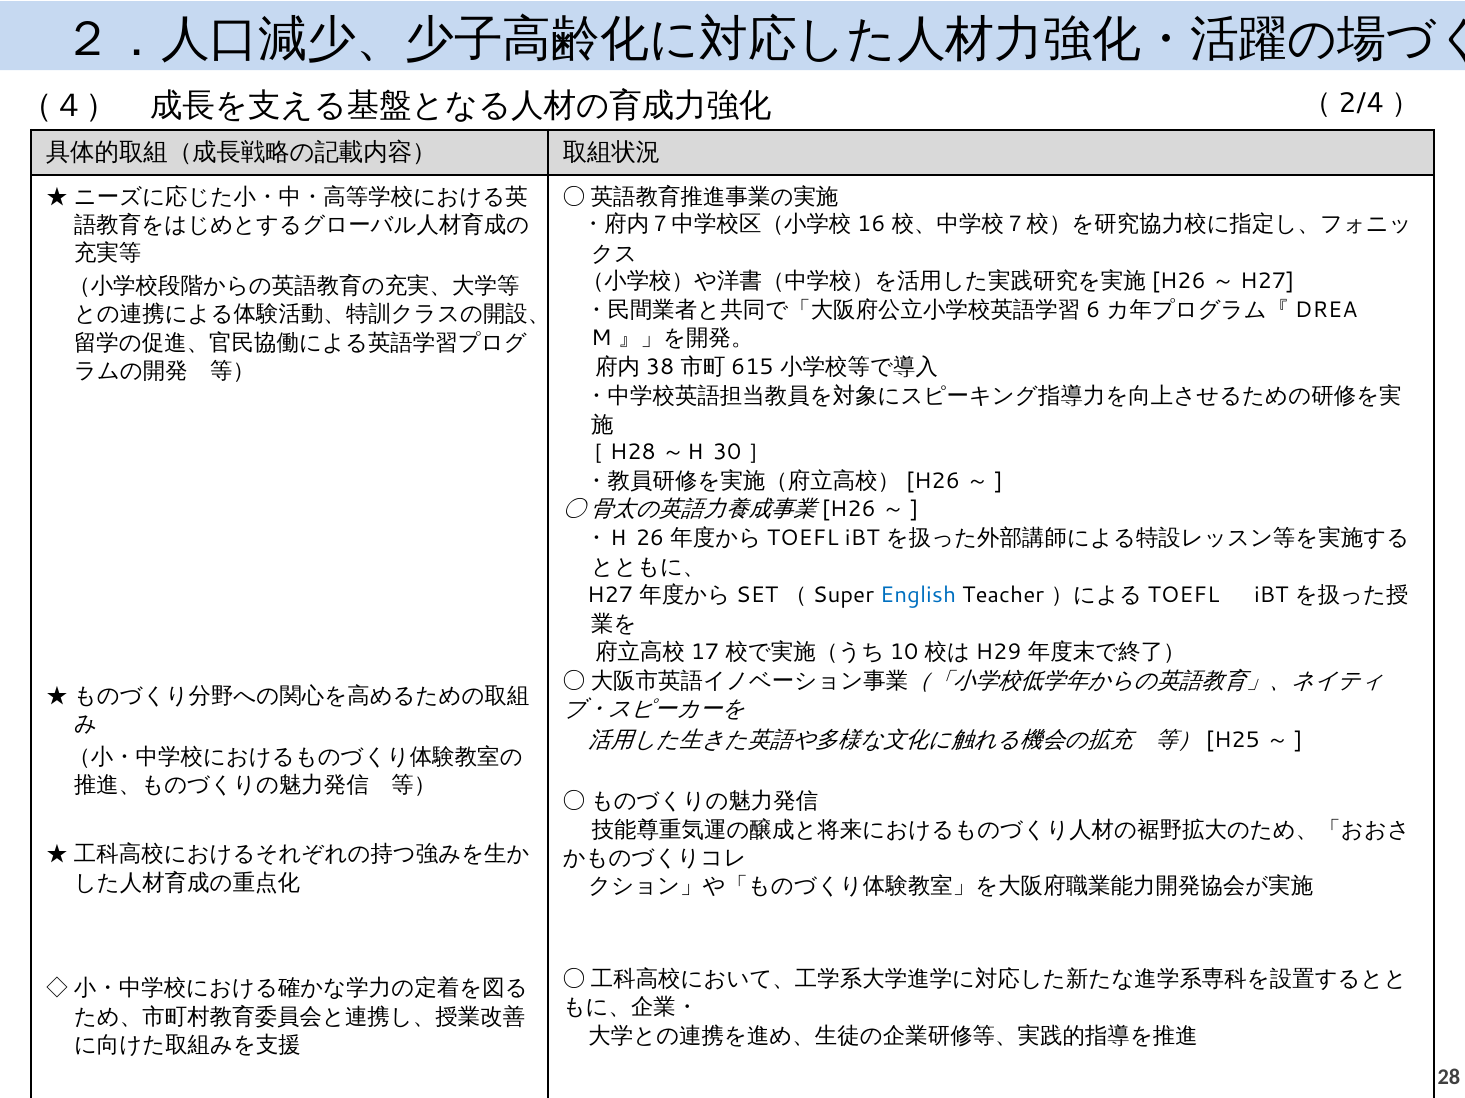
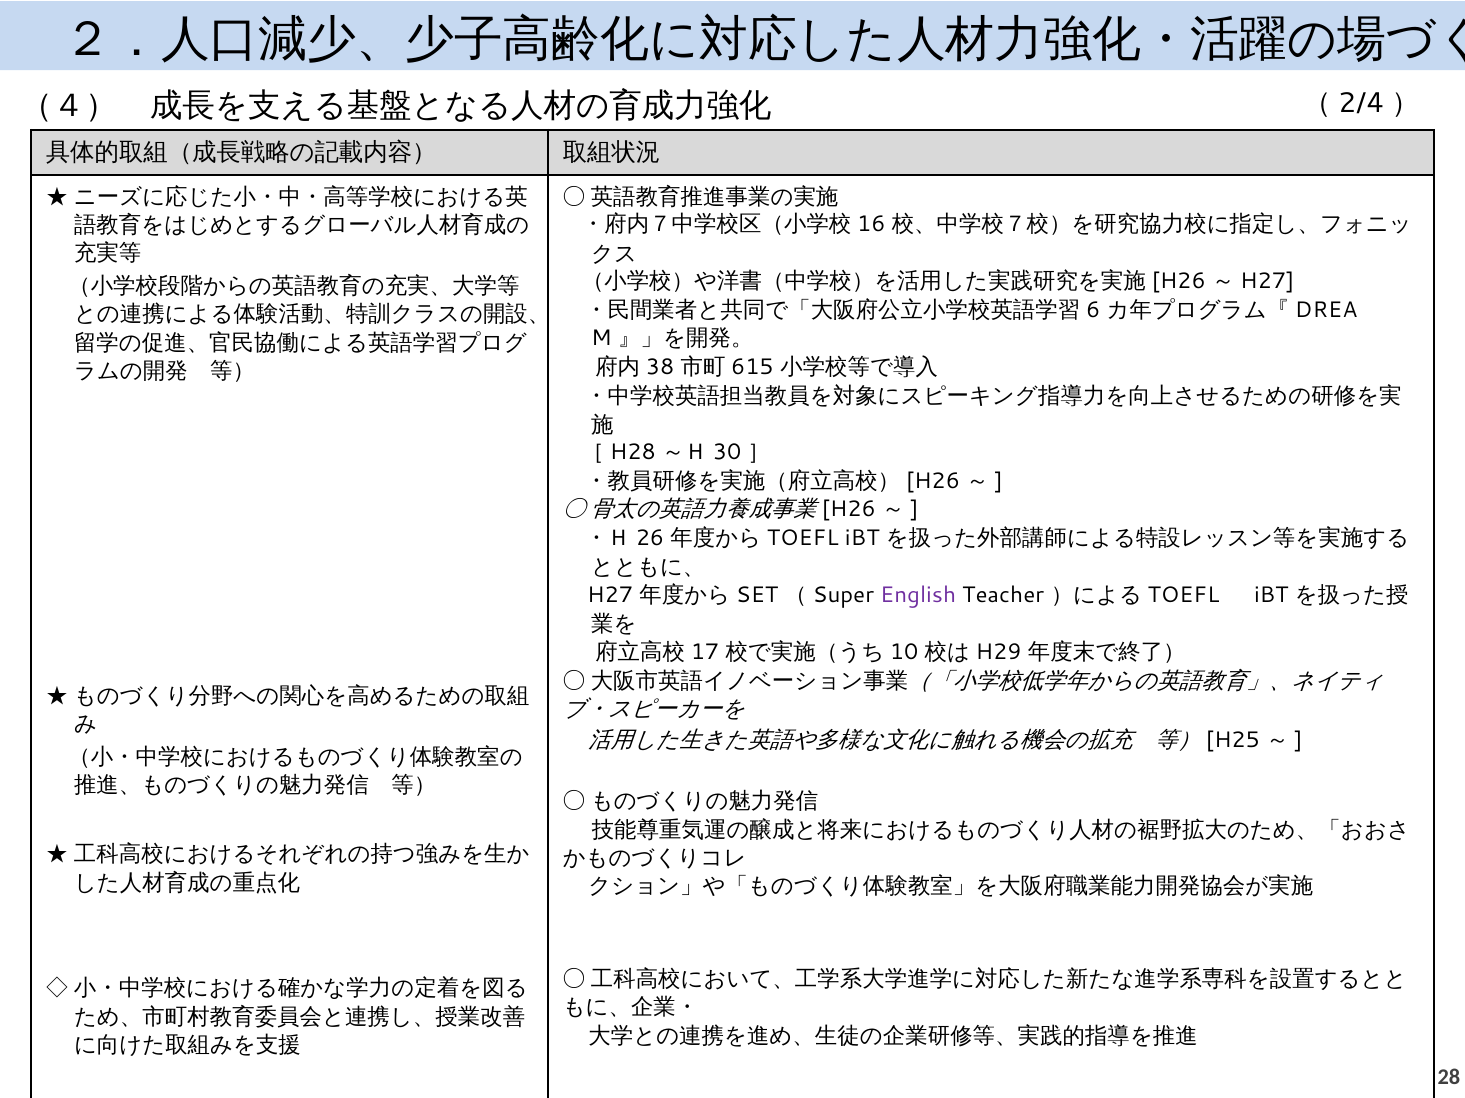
English colour: blue -> purple (918, 595)
